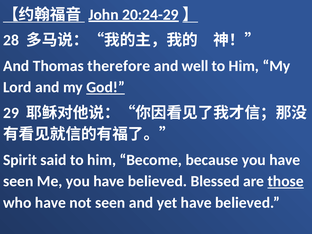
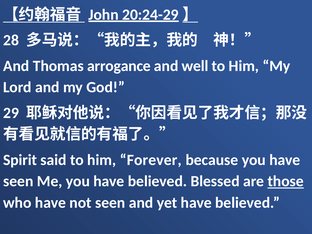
therefore: therefore -> arrogance (119, 66)
God underline: present -> none (106, 87)
Become: Become -> Forever (151, 160)
